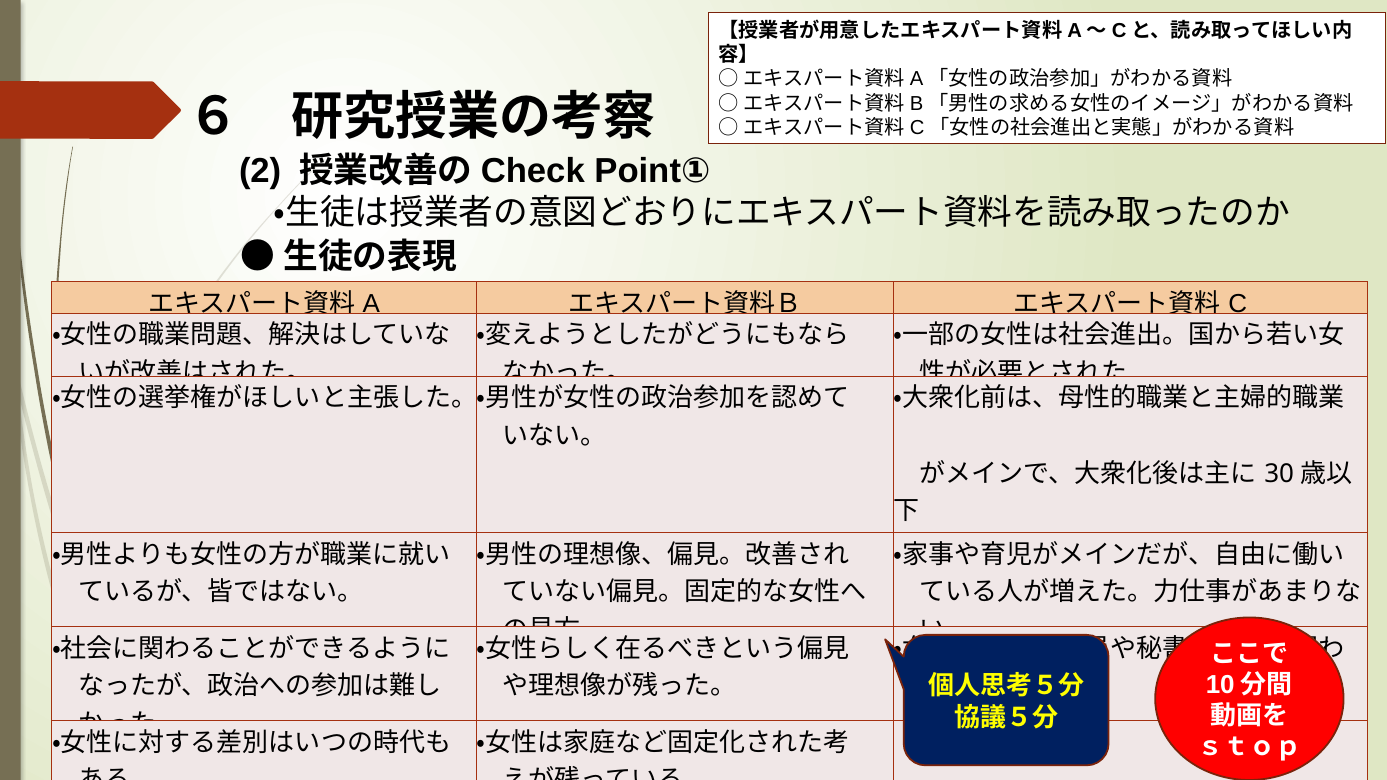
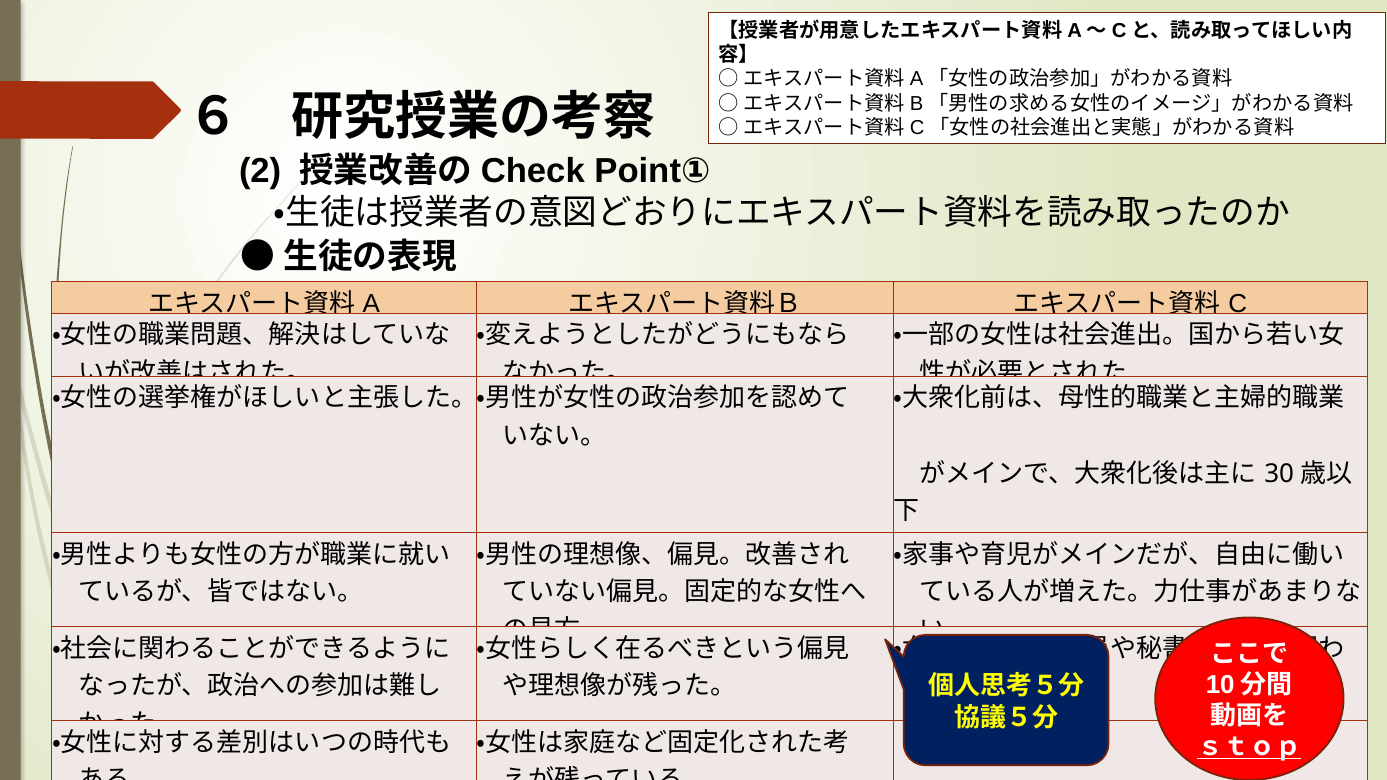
ｓｔｏｐ underline: none -> present (1249, 748)
